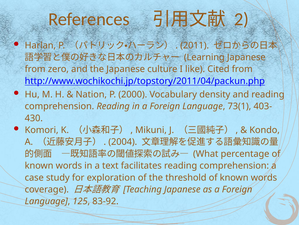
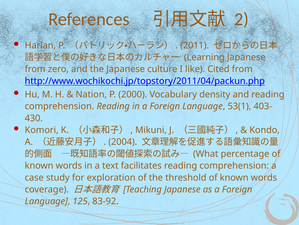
73(1: 73(1 -> 53(1 (239, 106)
